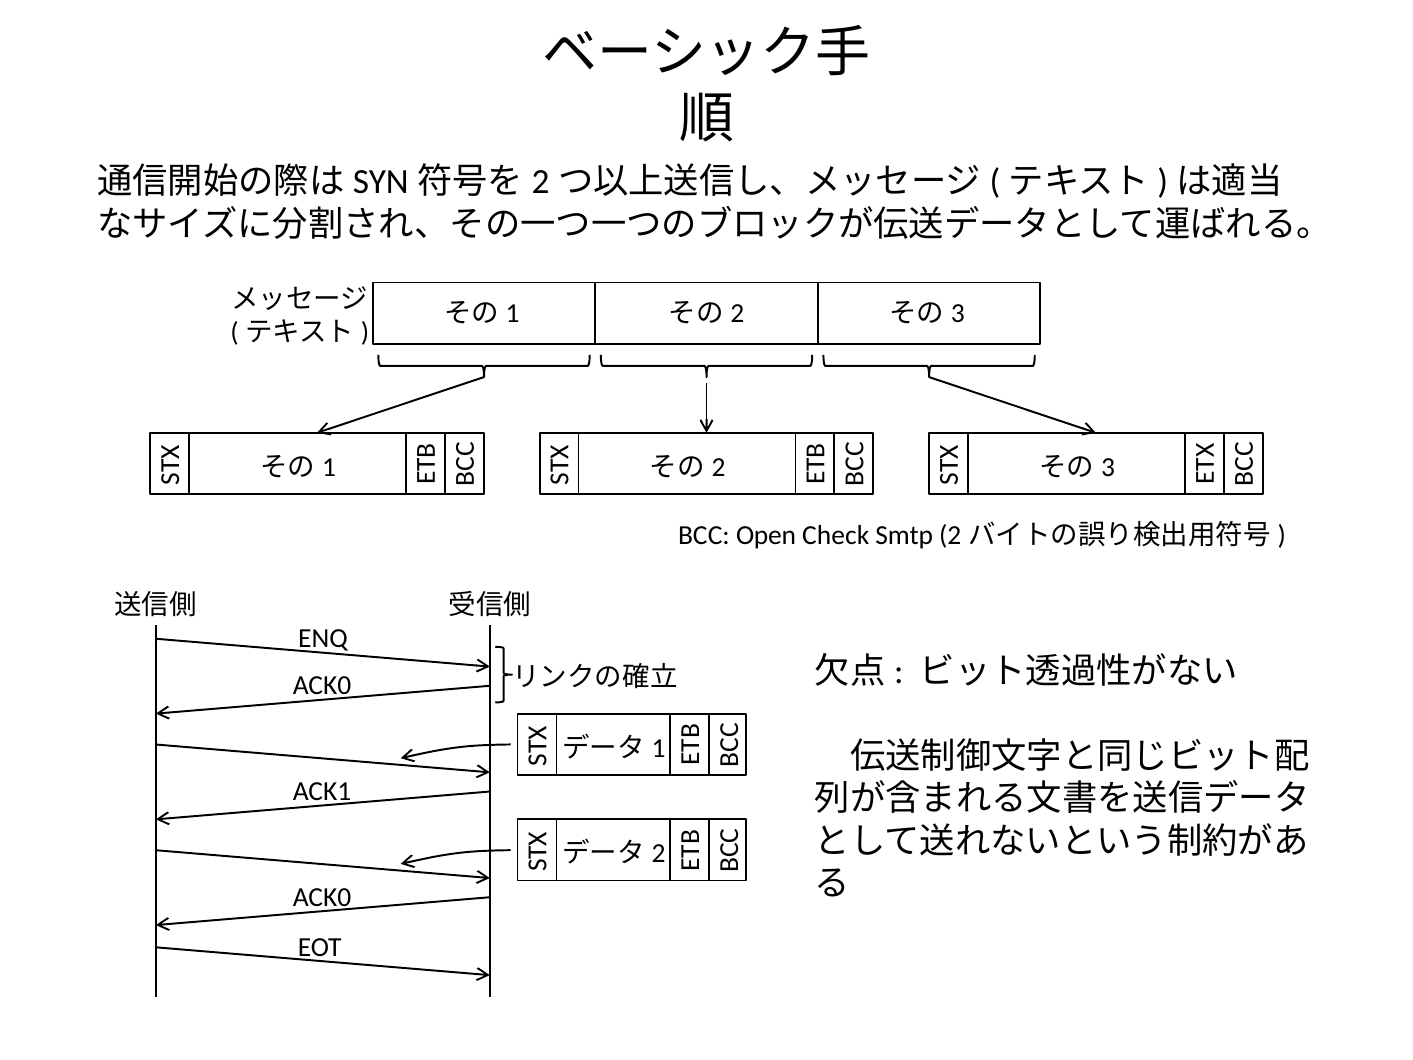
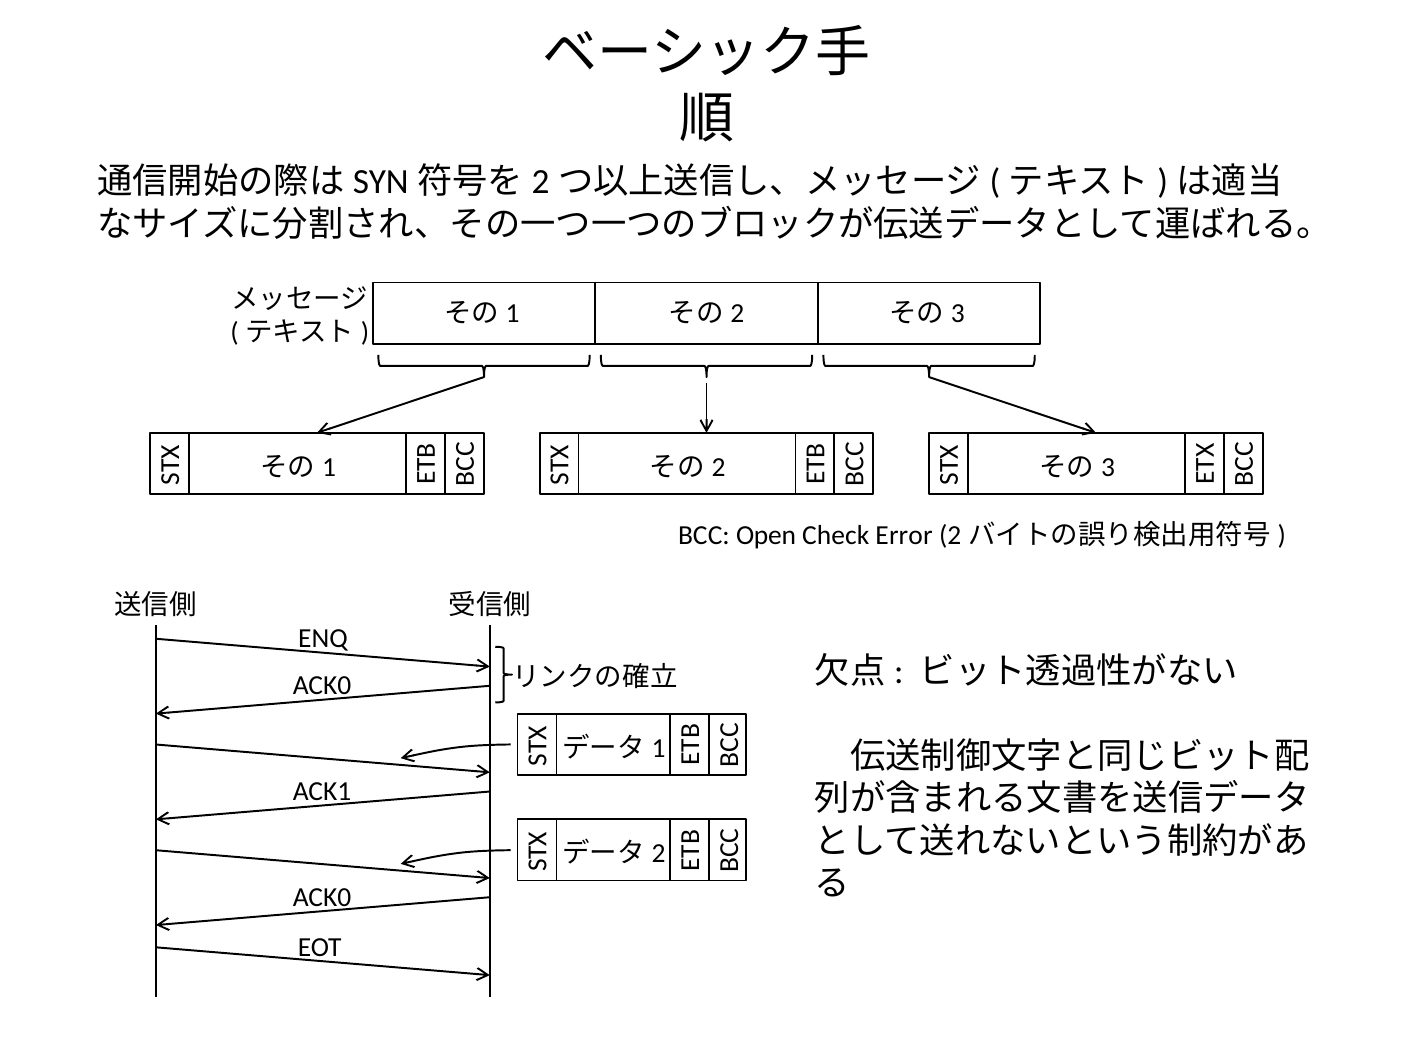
Smtp: Smtp -> Error (904, 535)
